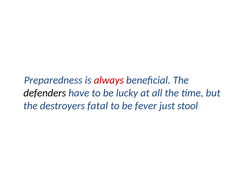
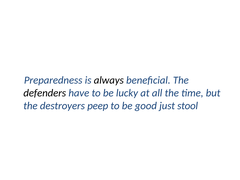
always colour: red -> black (109, 80)
fatal: fatal -> peep (98, 106)
fever: fever -> good (146, 106)
